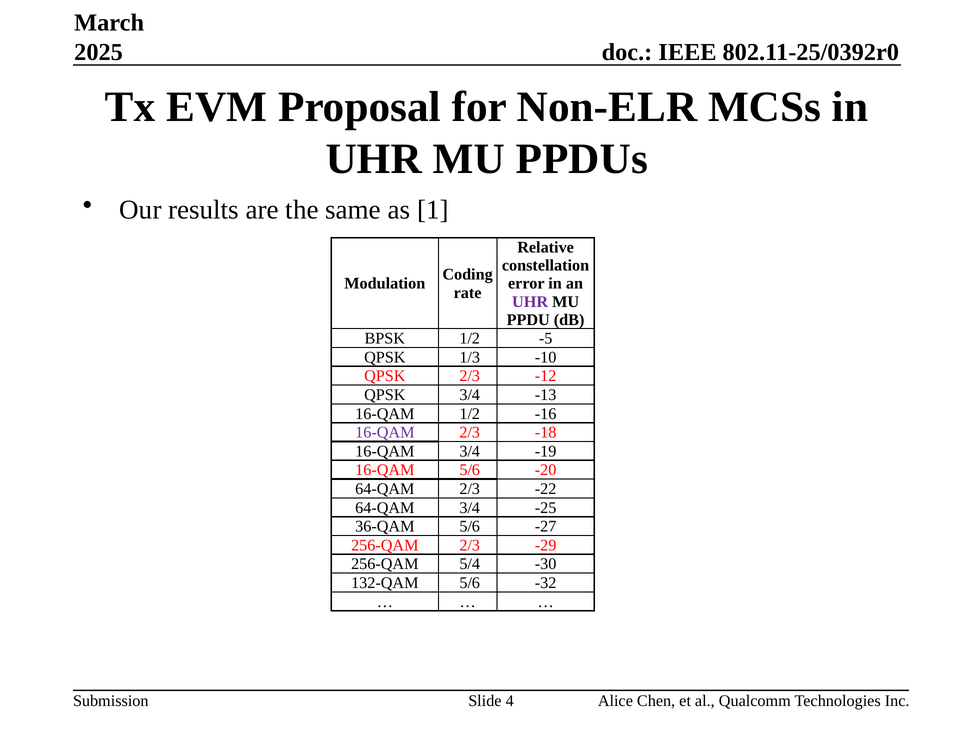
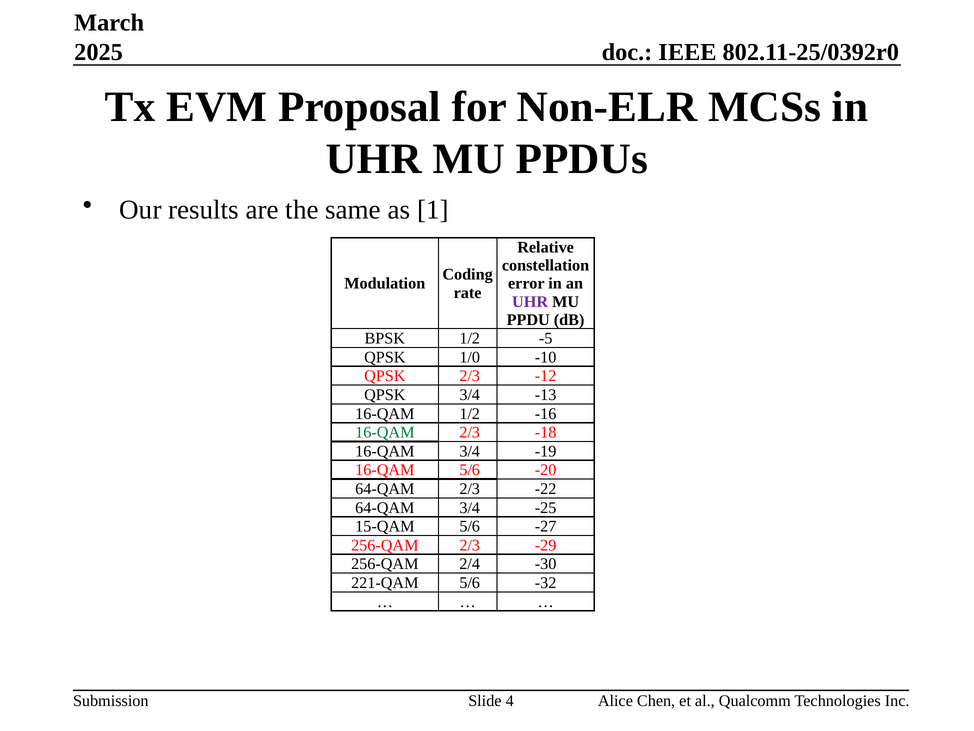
1/3: 1/3 -> 1/0 (470, 357)
16-QAM colour: purple -> green (385, 432)
36-QAM: 36-QAM -> 15-QAM (385, 526)
5/4: 5/4 -> 2/4 (470, 564)
132-QAM: 132-QAM -> 221-QAM (385, 583)
